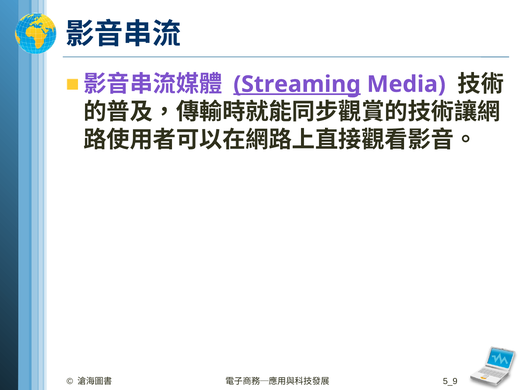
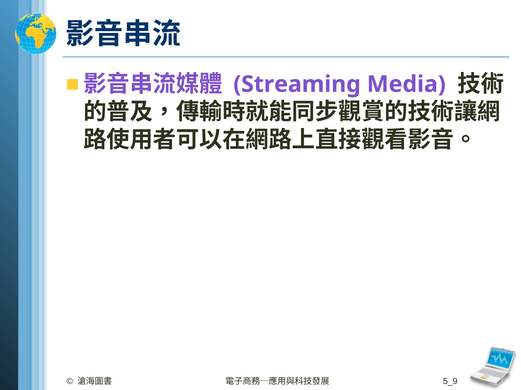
Streaming underline: present -> none (297, 84)
